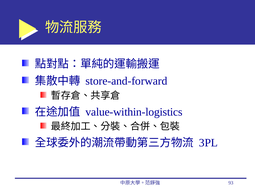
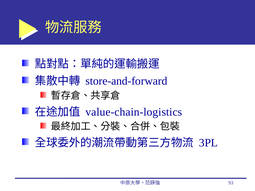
value-within-logistics: value-within-logistics -> value-chain-logistics (134, 112)
